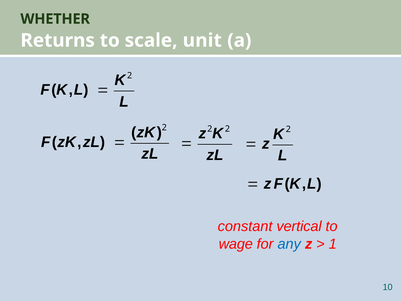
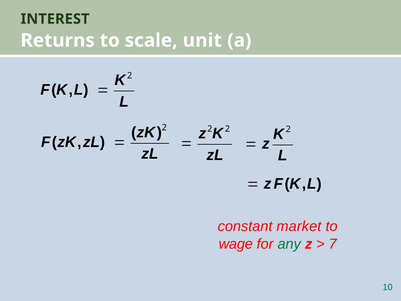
WHETHER: WHETHER -> INTEREST (55, 19)
vertical: vertical -> market (299, 226)
any colour: blue -> green (289, 244)
1: 1 -> 7 (333, 244)
